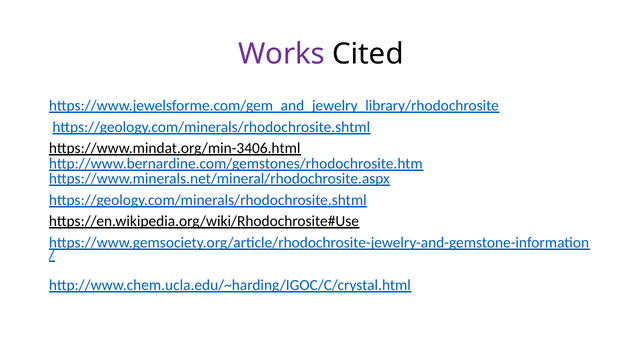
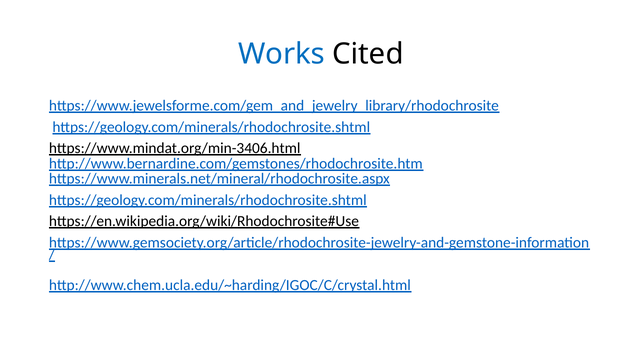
Works colour: purple -> blue (281, 54)
